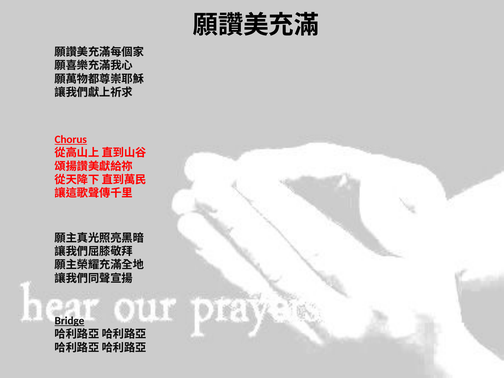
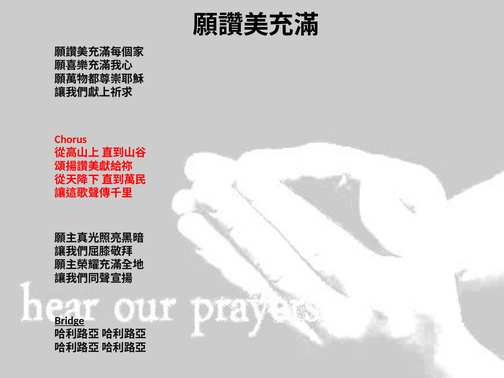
Chorus underline: present -> none (71, 139)
